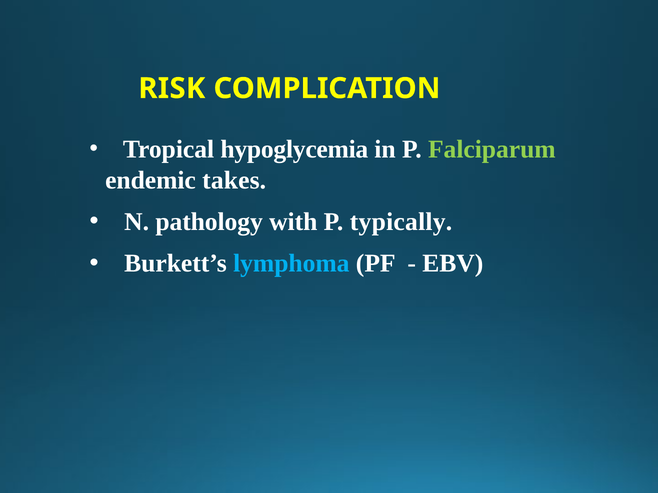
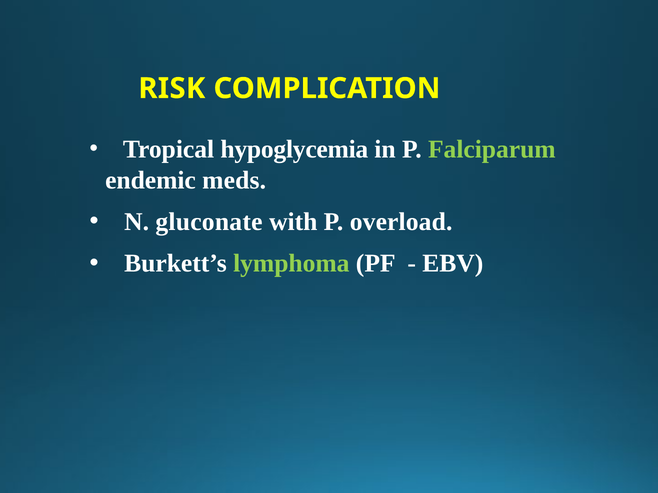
takes: takes -> meds (234, 180)
pathology: pathology -> gluconate (209, 222)
typically: typically -> overload (401, 222)
lymphoma colour: light blue -> light green (291, 264)
